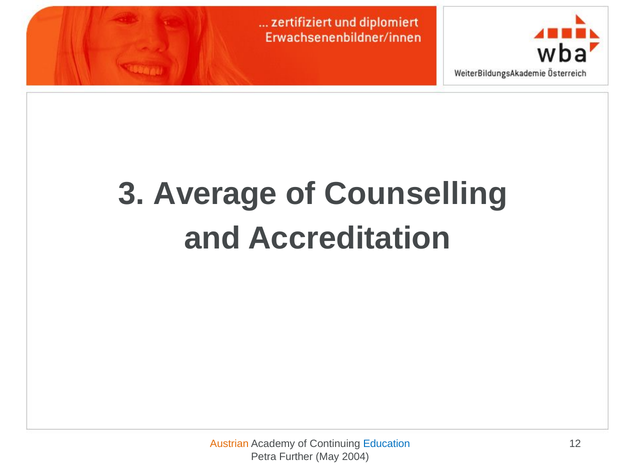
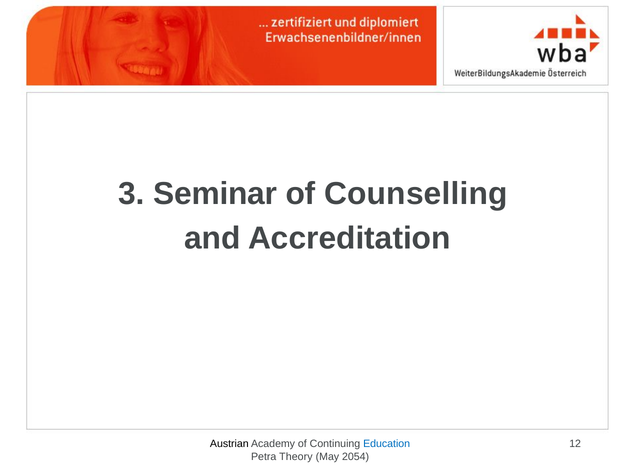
Average: Average -> Seminar (215, 194)
Austrian colour: orange -> black (229, 444)
Further: Further -> Theory (296, 457)
2004: 2004 -> 2054 (356, 457)
